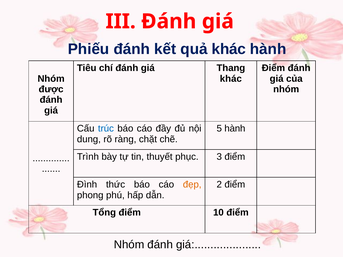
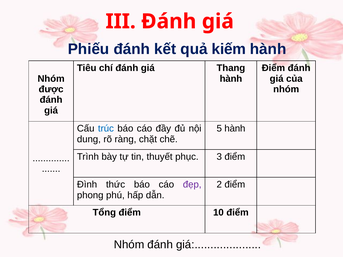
quả khác: khác -> kiếm (229, 49)
khác: khác -> hành (231, 79)
đẹp colour: orange -> purple (192, 185)
